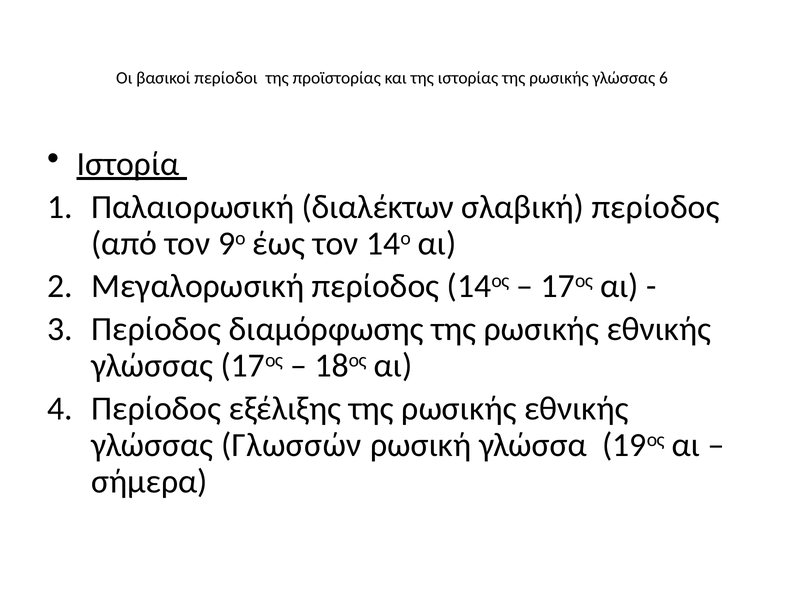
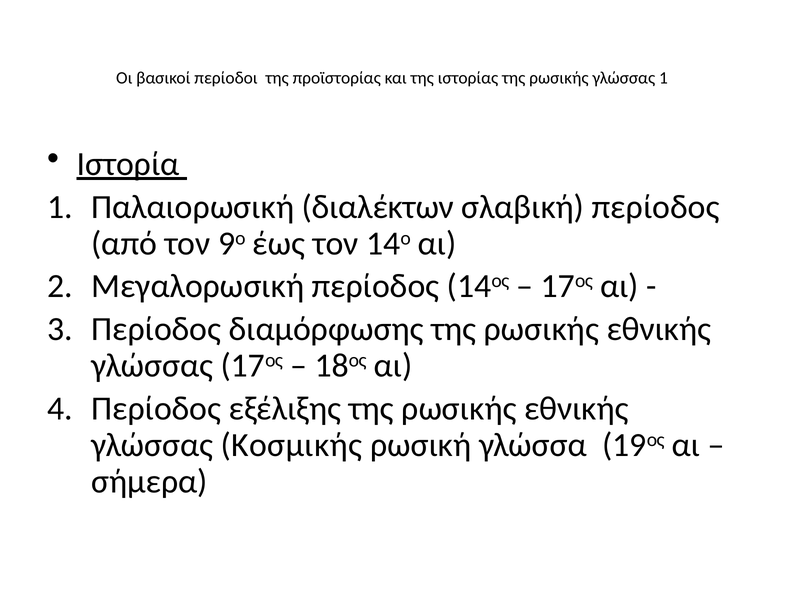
γλώσσας 6: 6 -> 1 (664, 78)
Γλωσσών: Γλωσσών -> Κοσμικής (291, 445)
